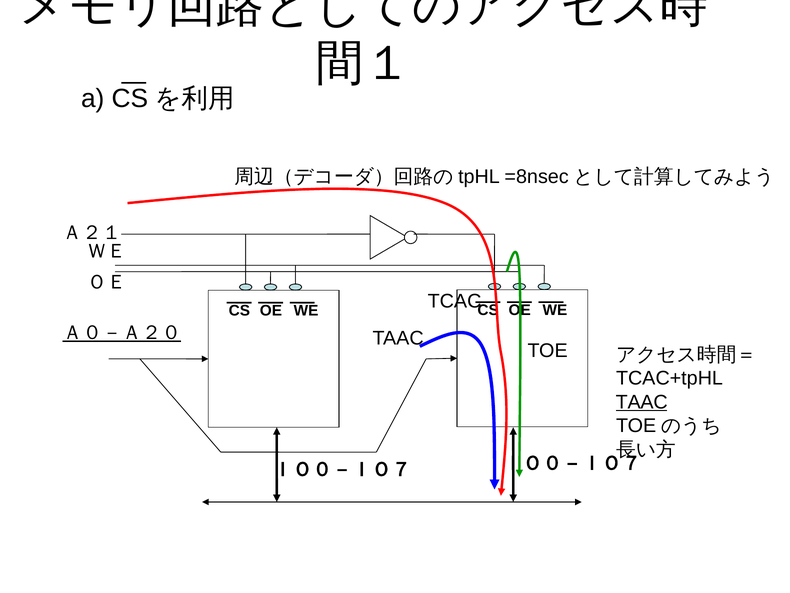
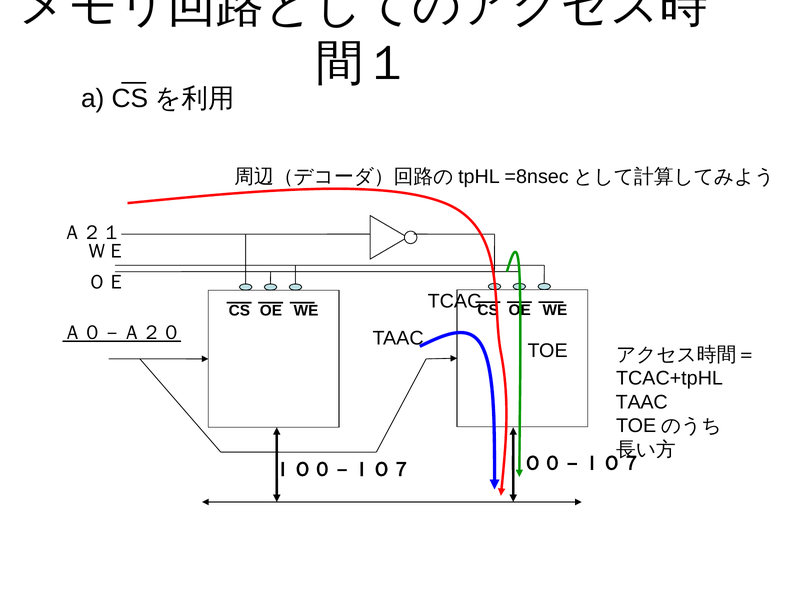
TAAC underline: present -> none (642, 402)
